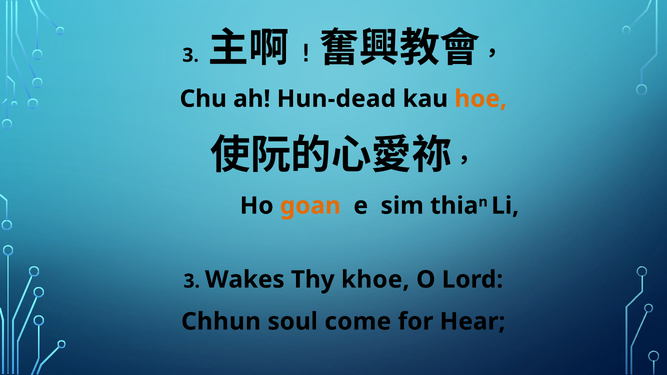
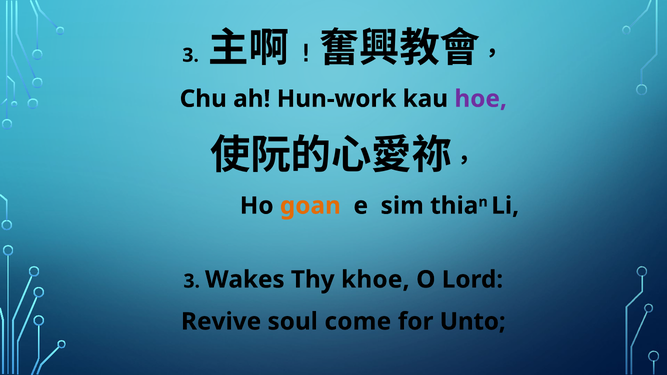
Hun-dead: Hun-dead -> Hun-work (337, 99)
hoe colour: orange -> purple (481, 99)
Chhun: Chhun -> Revive (221, 322)
Hear: Hear -> Unto (473, 322)
